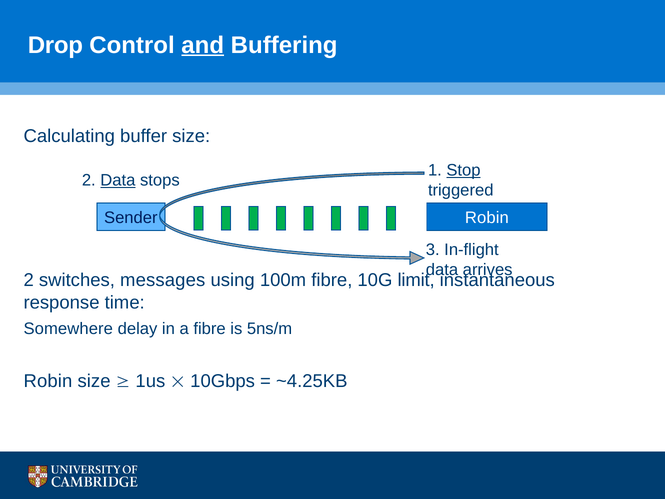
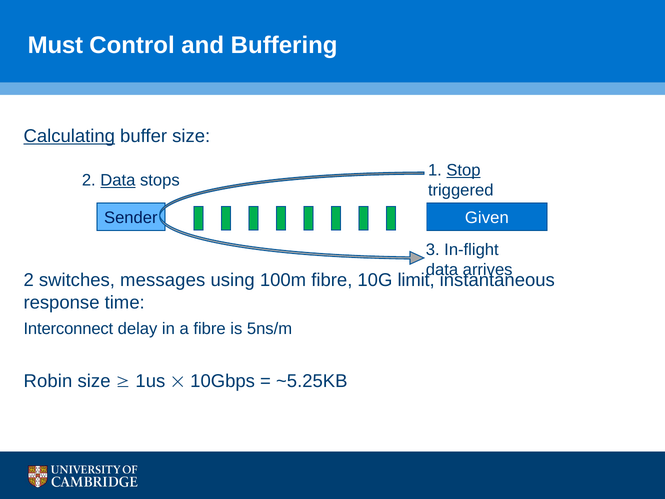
Drop: Drop -> Must (55, 45)
and underline: present -> none (203, 45)
Calculating underline: none -> present (69, 136)
Robin: Robin -> Given (487, 218)
Somewhere: Somewhere -> Interconnect (68, 329)
~4.25KB: ~4.25KB -> ~5.25KB (312, 381)
